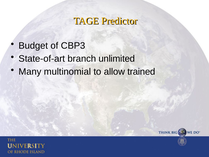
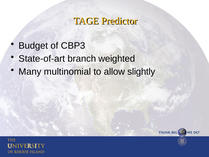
unlimited: unlimited -> weighted (117, 59)
trained: trained -> slightly (141, 72)
